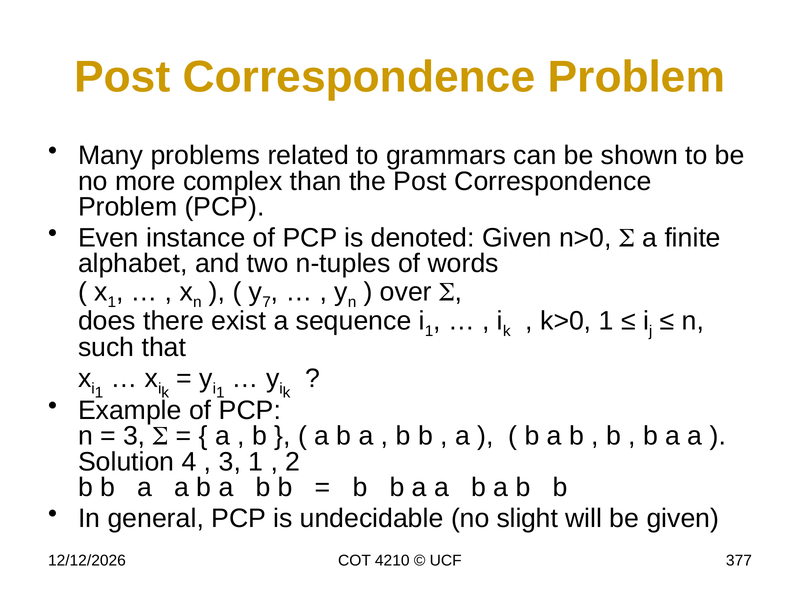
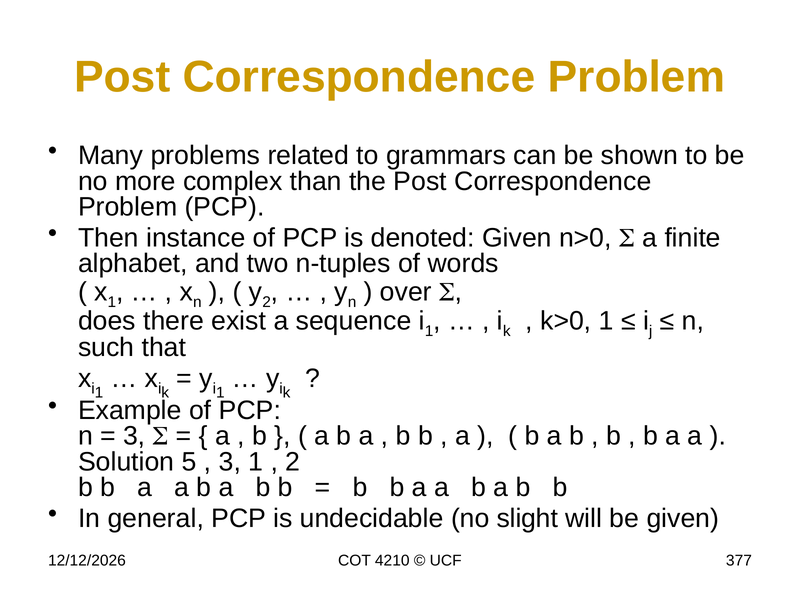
Even: Even -> Then (108, 238)
7: 7 -> 2 (267, 302)
4: 4 -> 5 (189, 462)
